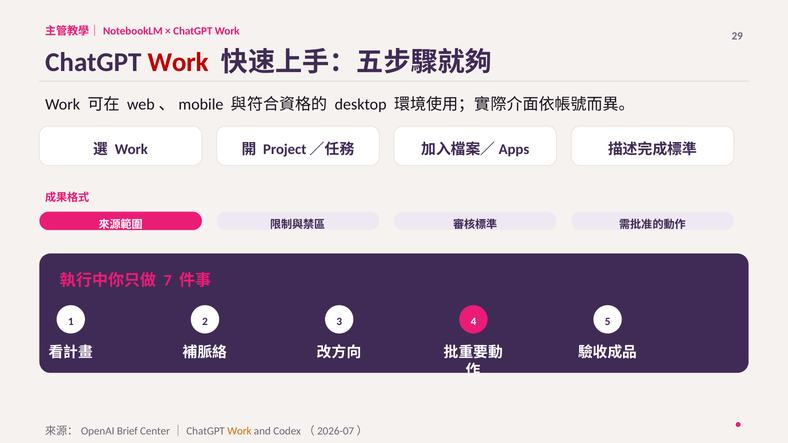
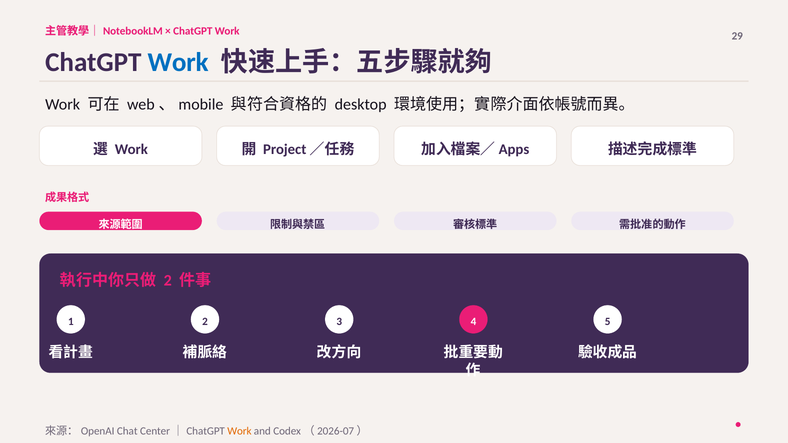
Work colour: red -> blue (178, 62)
7: 7 -> 2 (168, 281)
Brief: Brief -> Chat (127, 431)
